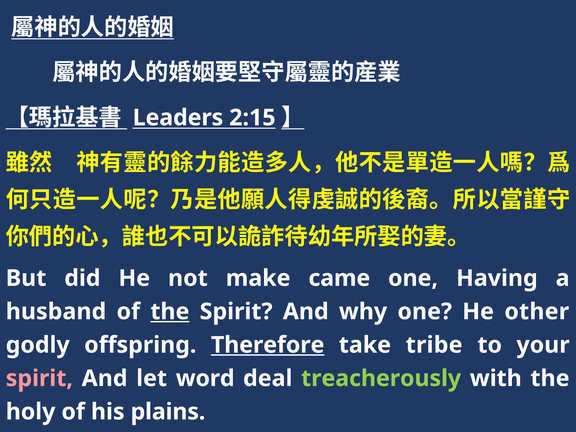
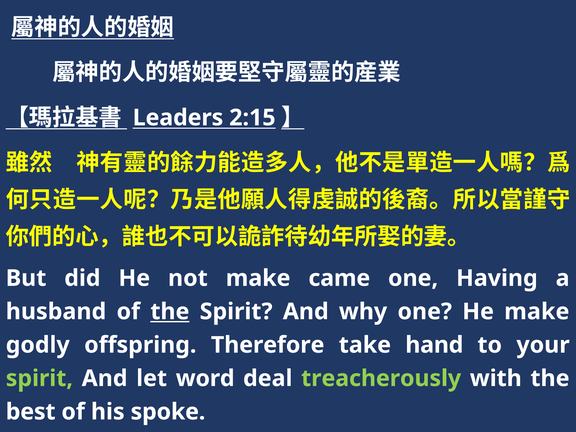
He other: other -> make (537, 312)
Therefore underline: present -> none (268, 345)
tribe: tribe -> hand (434, 345)
spirit colour: pink -> light green (39, 378)
holy: holy -> best (31, 412)
plains: plains -> spoke (168, 412)
